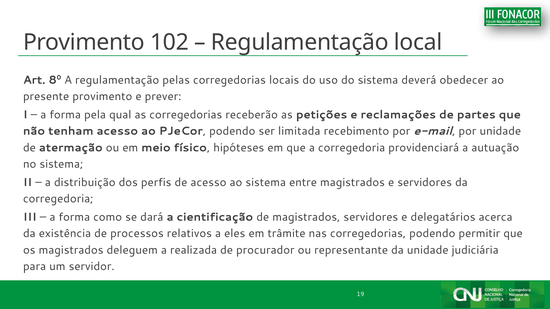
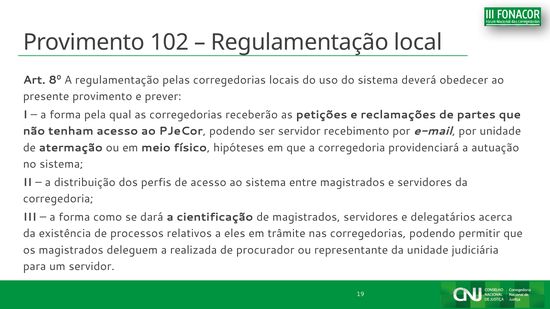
ser limitada: limitada -> servidor (299, 131)
